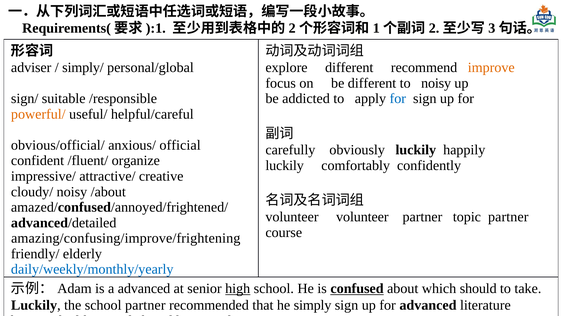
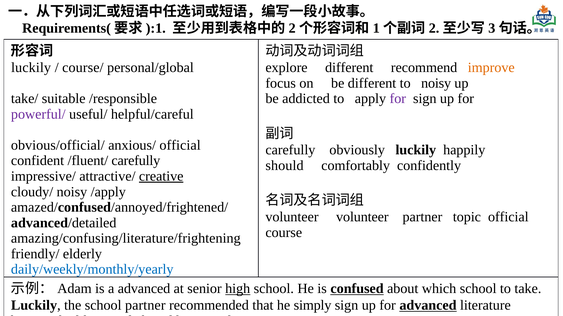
adviser: adviser -> luckily (31, 68)
simply/: simply/ -> course/ (83, 68)
sign/: sign/ -> take/ (25, 99)
for colour: blue -> purple (398, 99)
powerful/ colour: orange -> purple (38, 114)
/fluent/ organize: organize -> carefully (136, 161)
luckily: luckily -> should (284, 166)
creative underline: none -> present (161, 177)
/about: /about -> /apply (108, 192)
topic partner: partner -> official (508, 217)
amazing/confusing/improve/frightening: amazing/confusing/improve/frightening -> amazing/confusing/literature/frightening (126, 239)
which should: should -> school (478, 289)
advanced underline: none -> present (428, 306)
